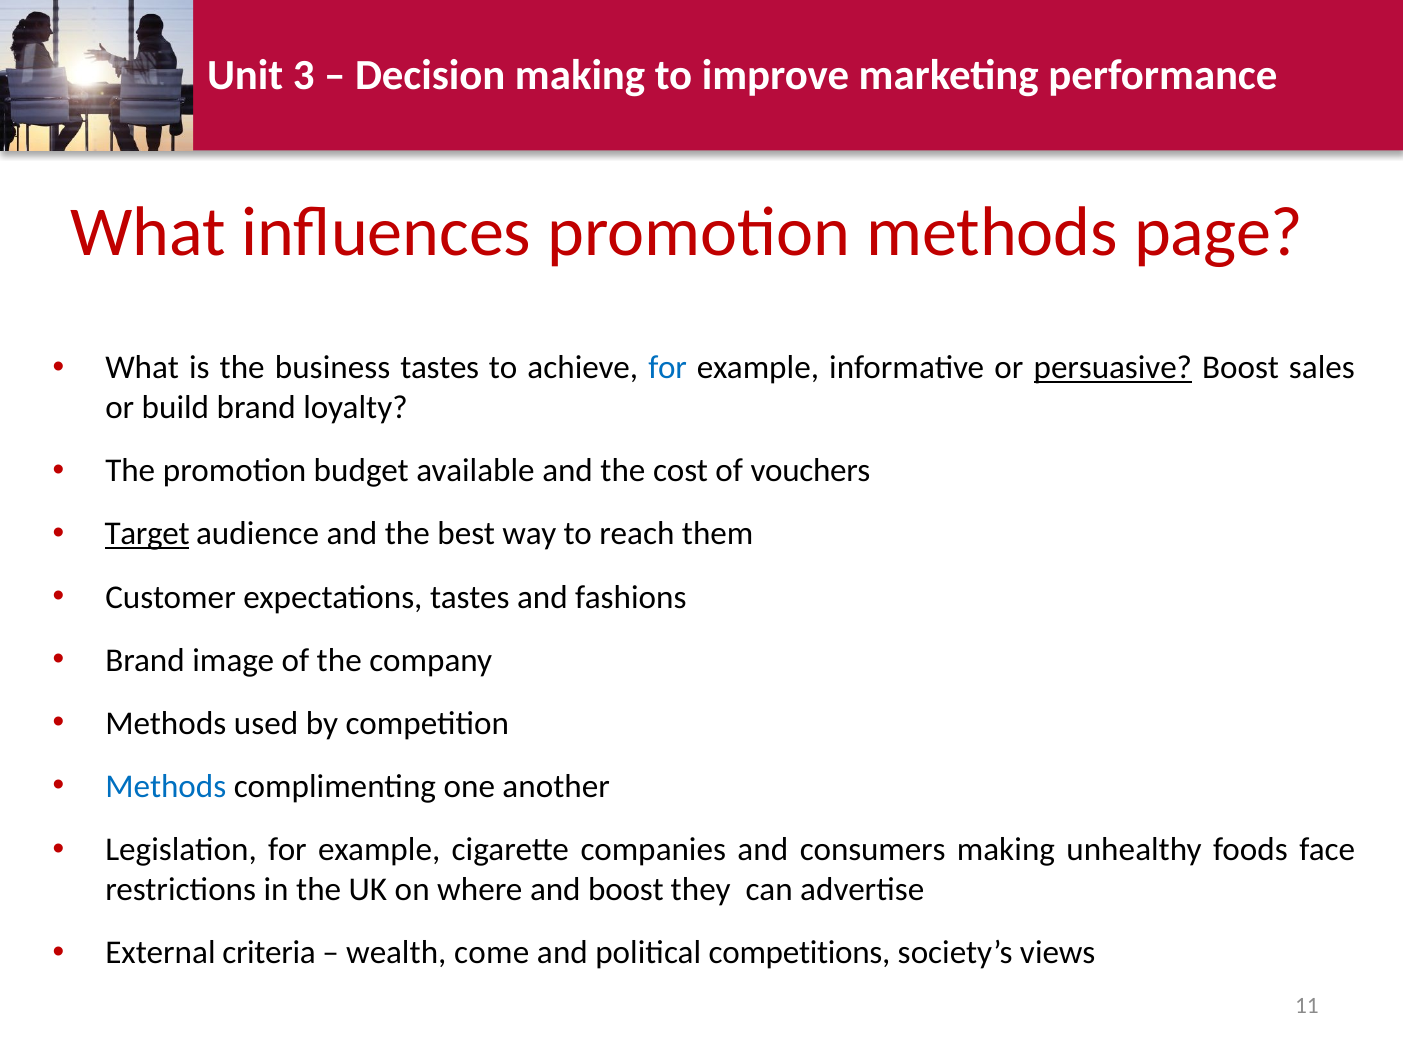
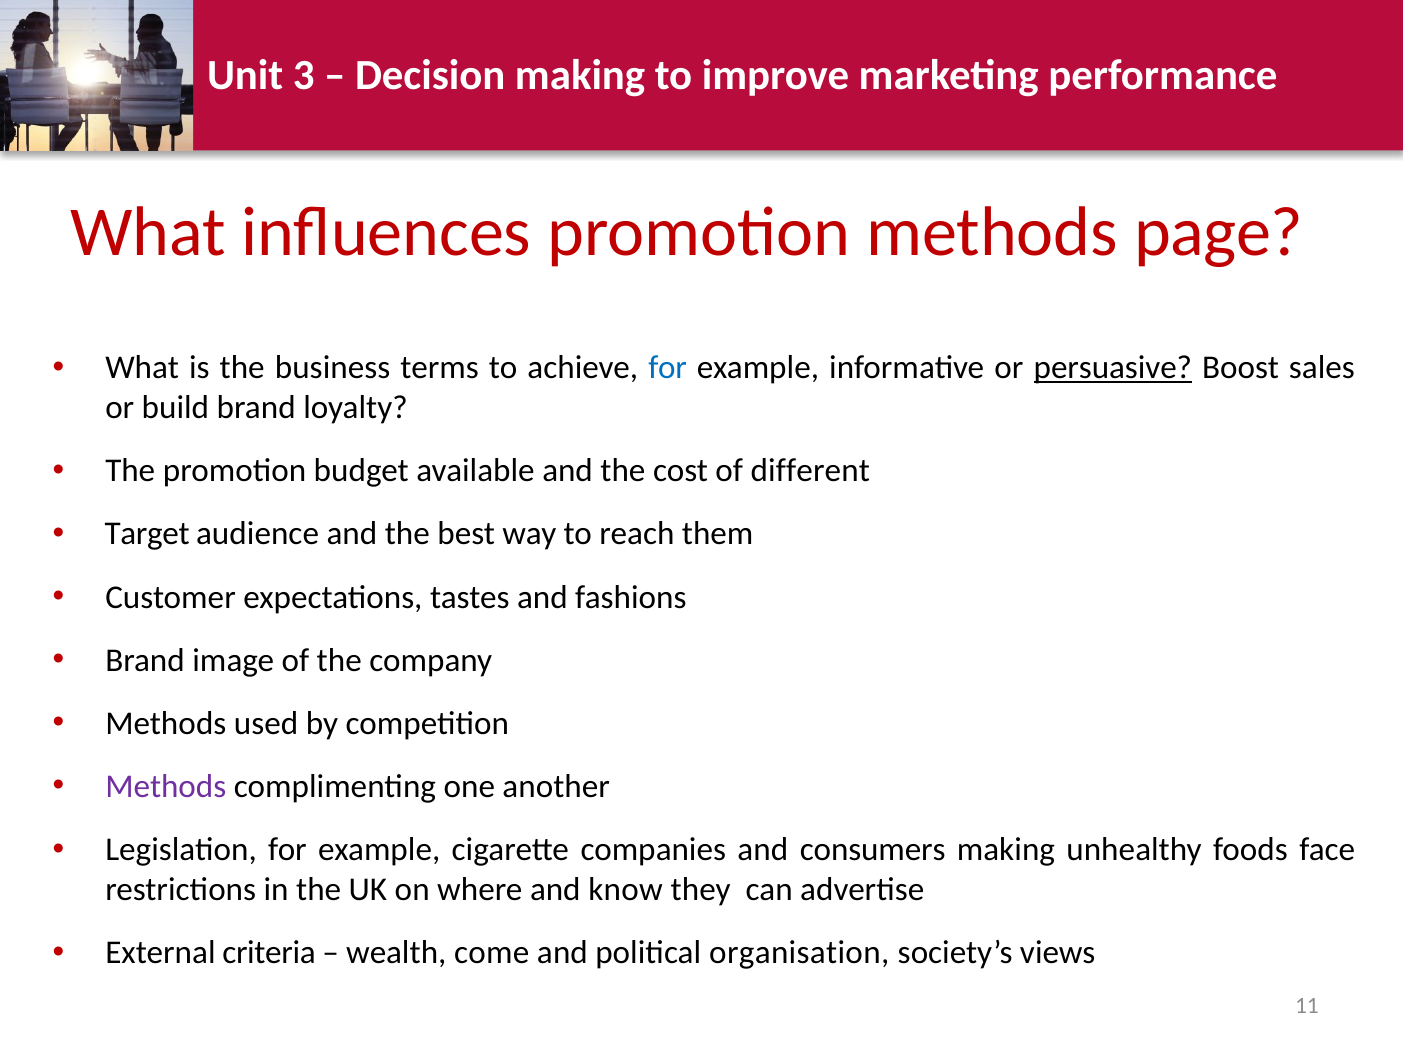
business tastes: tastes -> terms (440, 368)
vouchers: vouchers -> different (810, 470)
Target underline: present -> none (147, 534)
Methods colour: blue -> purple (166, 786)
and boost: boost -> know (626, 889)
competitions: competitions -> organisation (799, 952)
